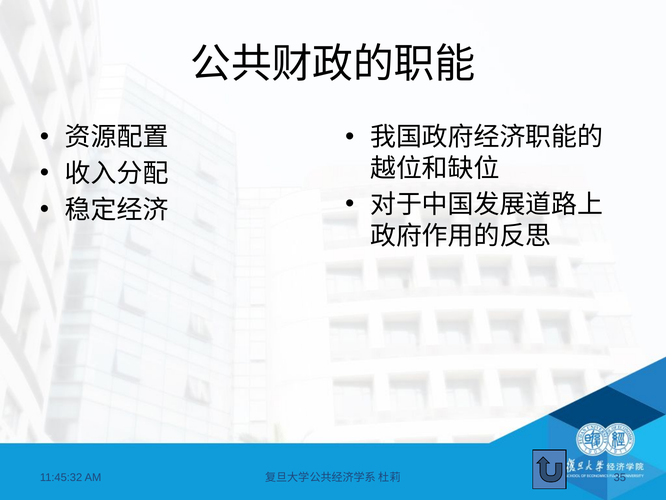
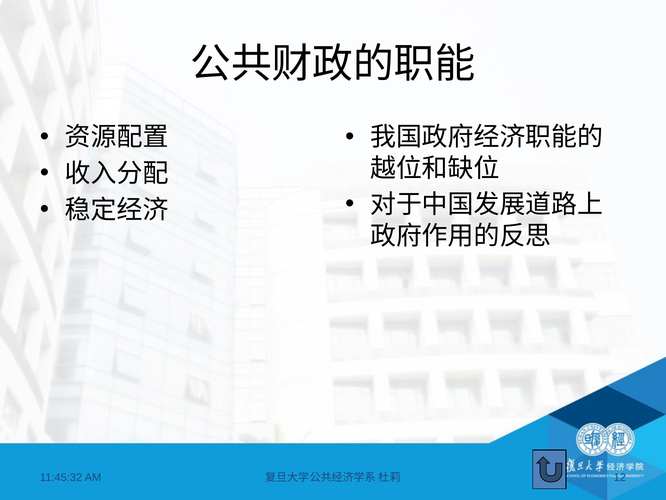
35: 35 -> 12 (620, 477)
